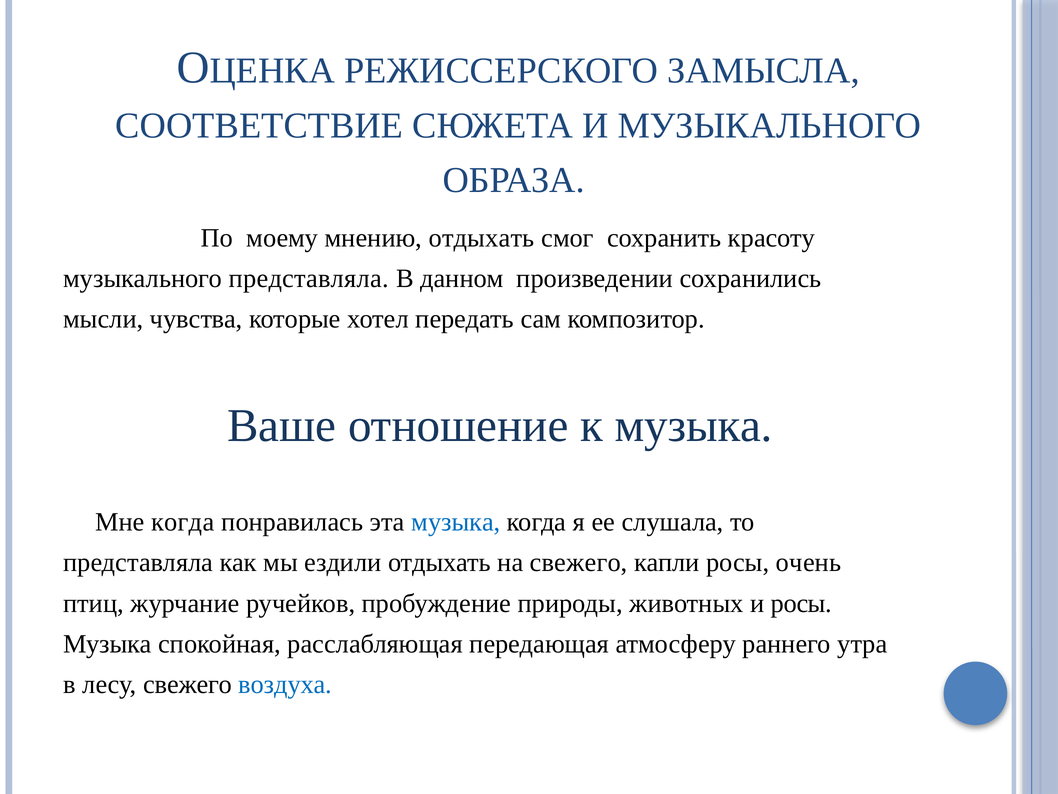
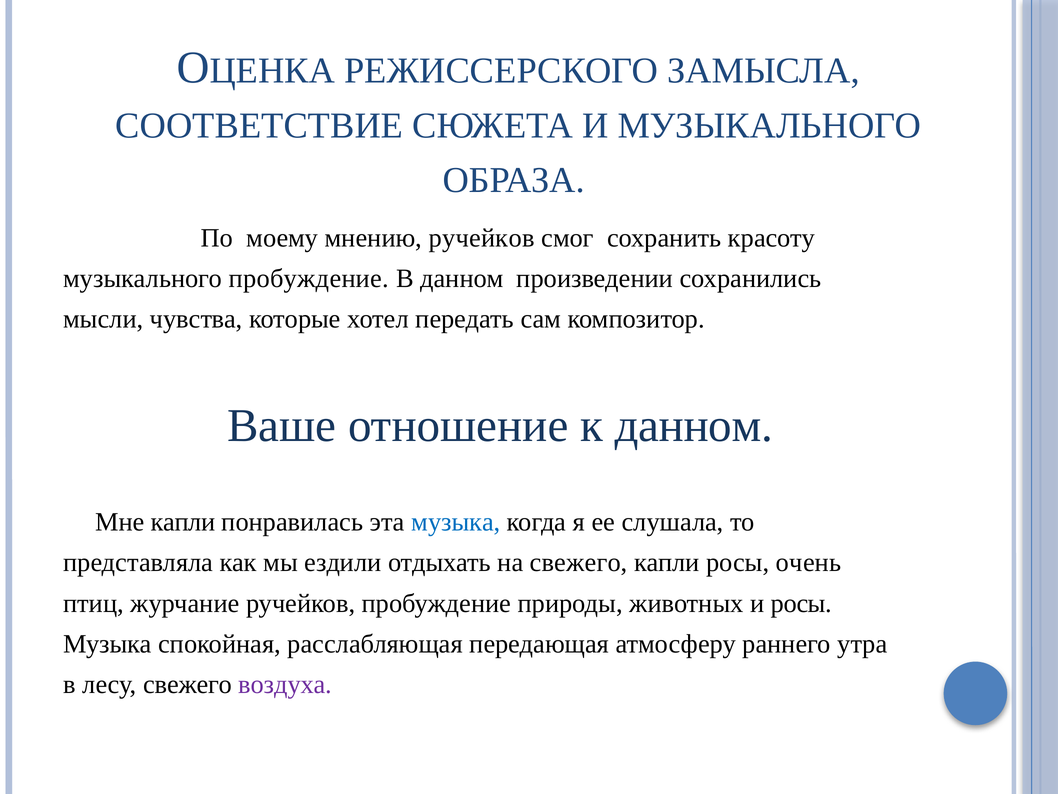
мнению отдыхать: отдыхать -> ручейков (482, 238)
музыкального представляла: представляла -> пробуждение (309, 278)
к музыка: музыка -> данном (694, 425)
Мне когда: когда -> капли (183, 522)
воздуха colour: blue -> purple (285, 684)
